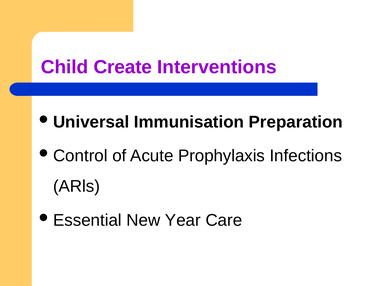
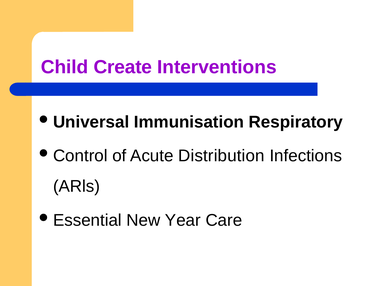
Preparation: Preparation -> Respiratory (296, 122)
Prophylaxis: Prophylaxis -> Distribution (221, 156)
